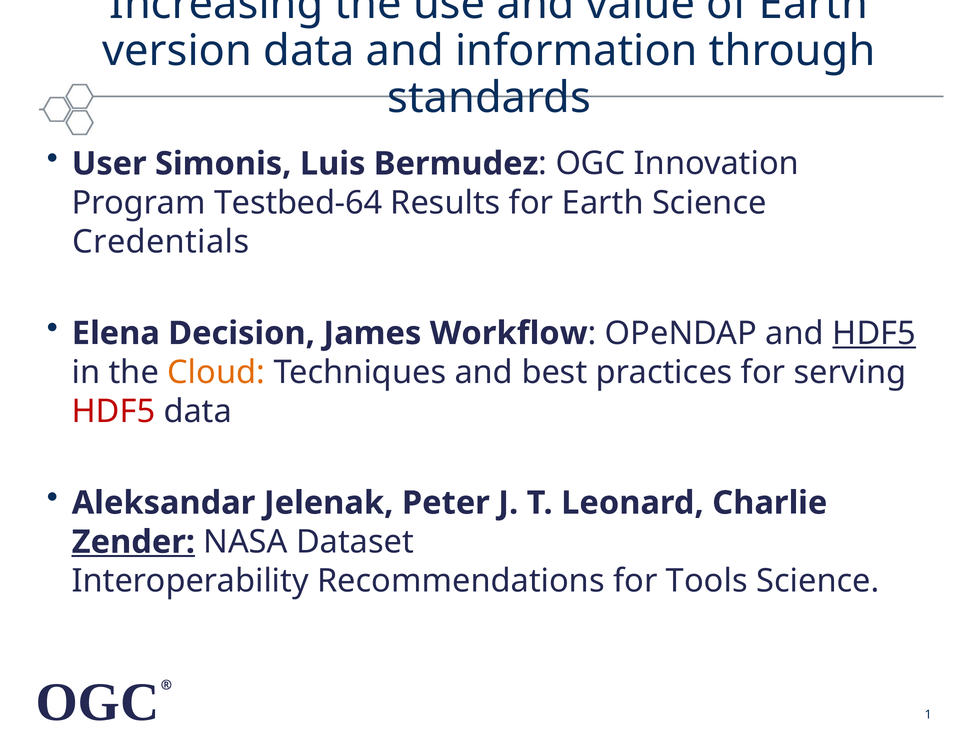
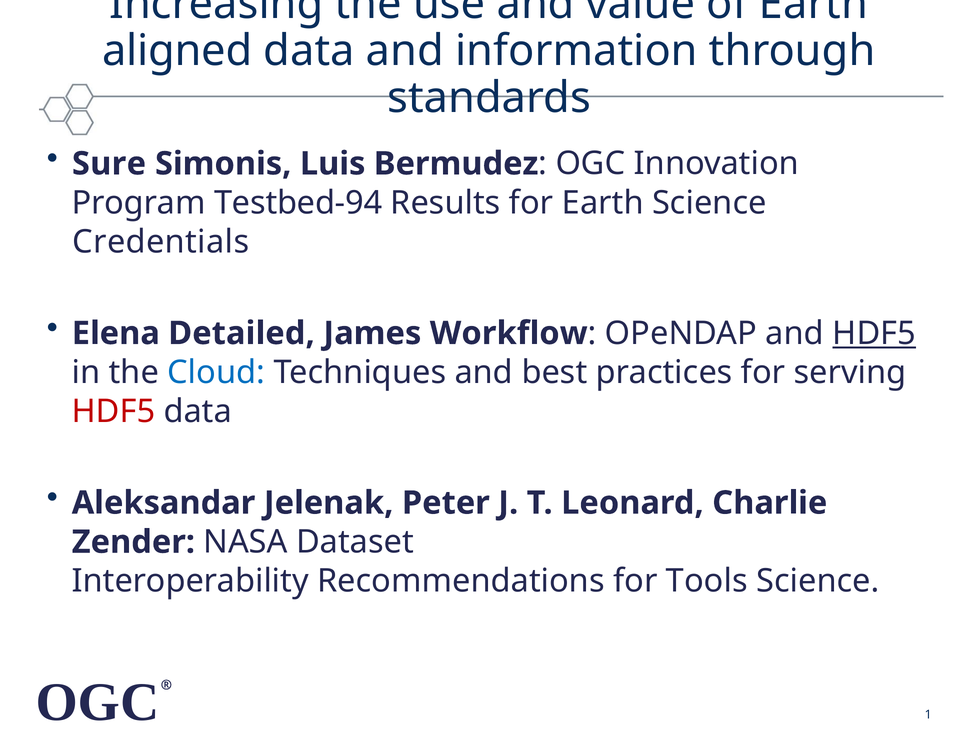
version: version -> aligned (177, 51)
User: User -> Sure (109, 164)
Testbed-64: Testbed-64 -> Testbed-94 (298, 203)
Decision: Decision -> Detailed (242, 333)
Cloud colour: orange -> blue (216, 372)
Zender underline: present -> none (133, 542)
